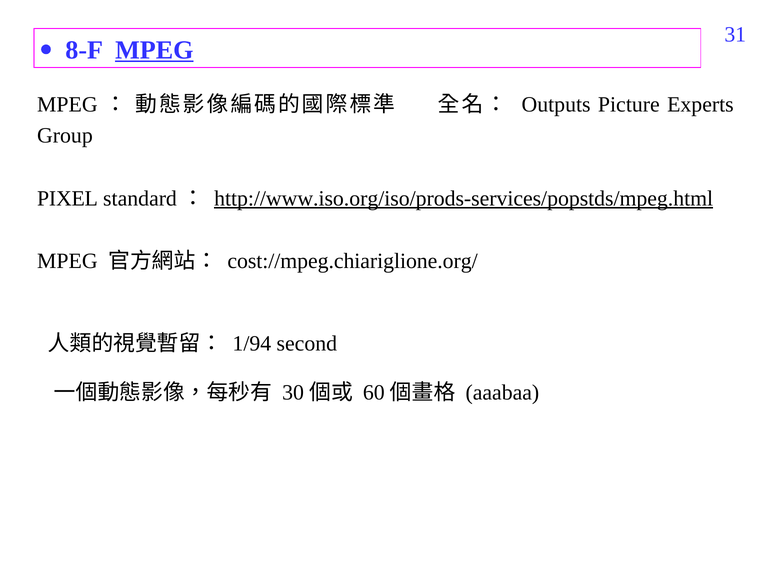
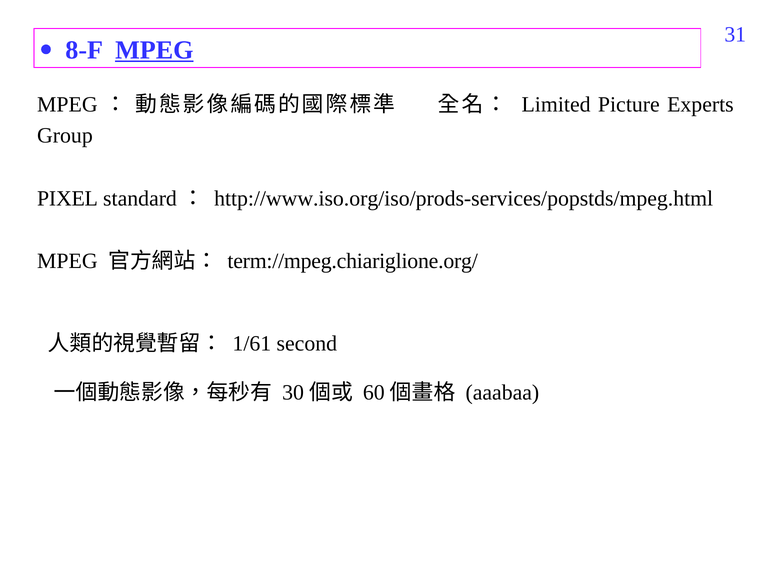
Outputs: Outputs -> Limited (556, 104)
http://www.iso.org/iso/prods-services/popstds/mpeg.html underline: present -> none (464, 199)
cost://mpeg.chiariglione.org/: cost://mpeg.chiariglione.org/ -> term://mpeg.chiariglione.org/ (353, 261)
1/94: 1/94 -> 1/61 (252, 343)
